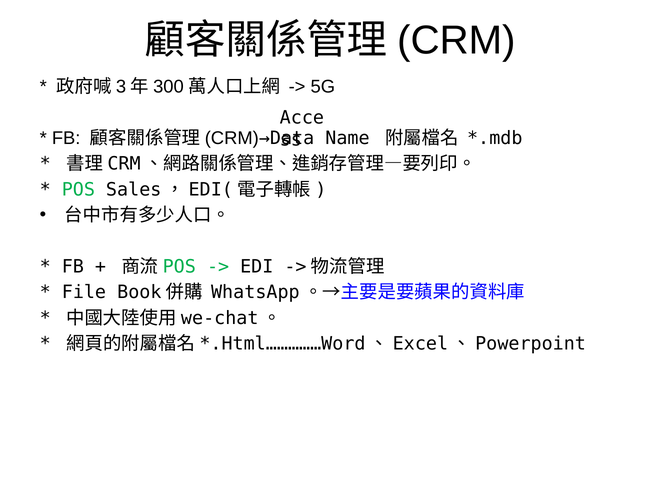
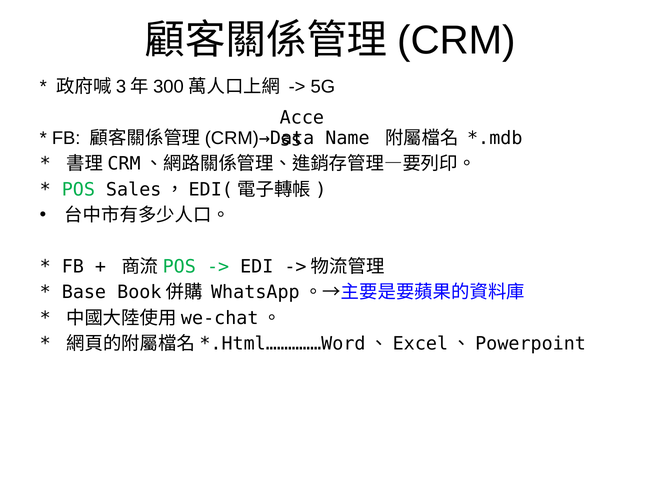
File: File -> Base (84, 292)
